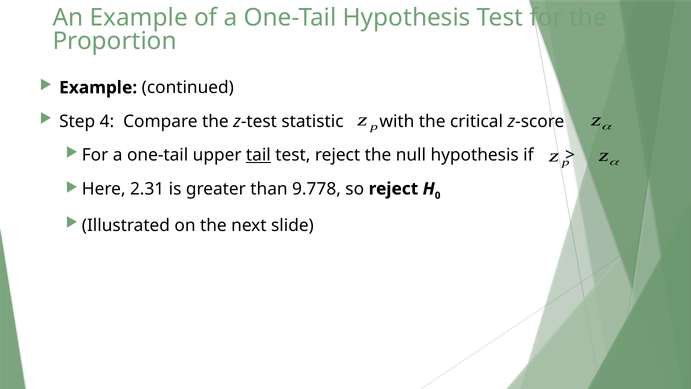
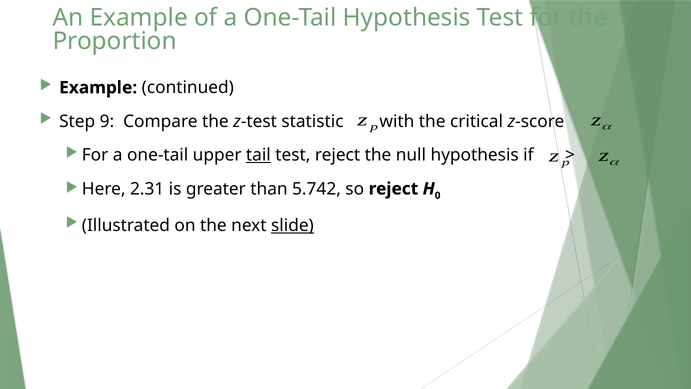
4: 4 -> 9 (107, 121)
9.778: 9.778 -> 5.742 (316, 189)
slide underline: none -> present (292, 225)
